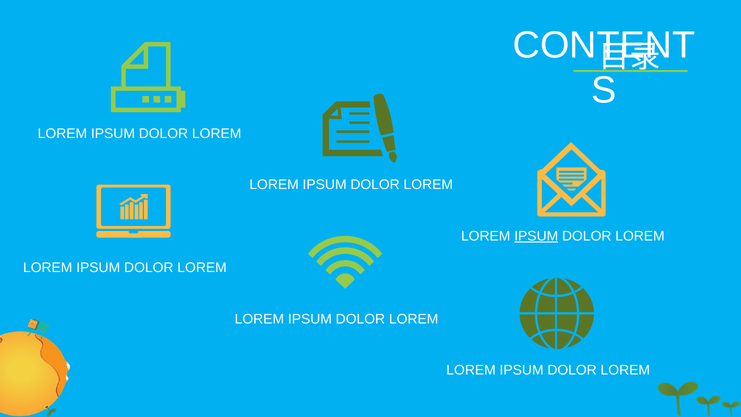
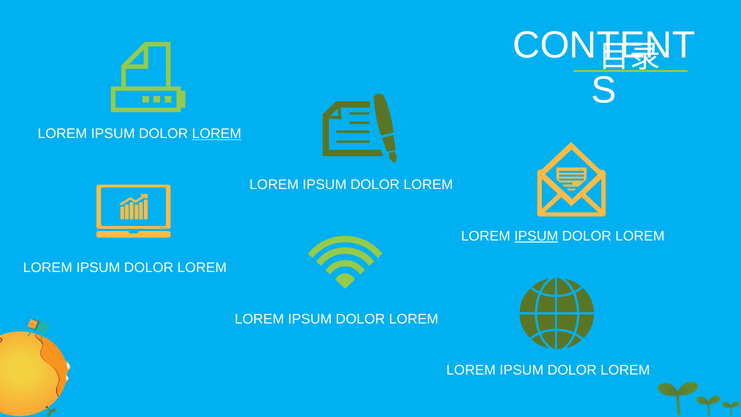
LOREM underline: none -> present (217, 134)
